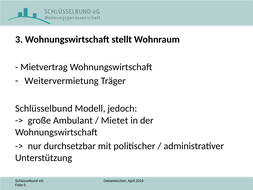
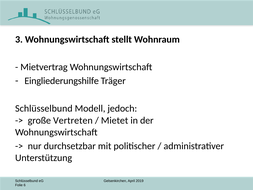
Weitervermietung: Weitervermietung -> Eingliederungshilfe (62, 81)
Ambulant: Ambulant -> Vertreten (73, 120)
